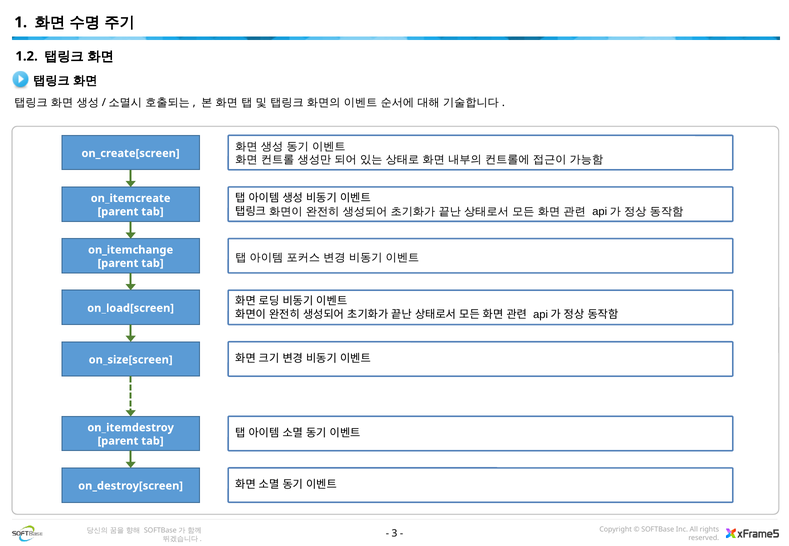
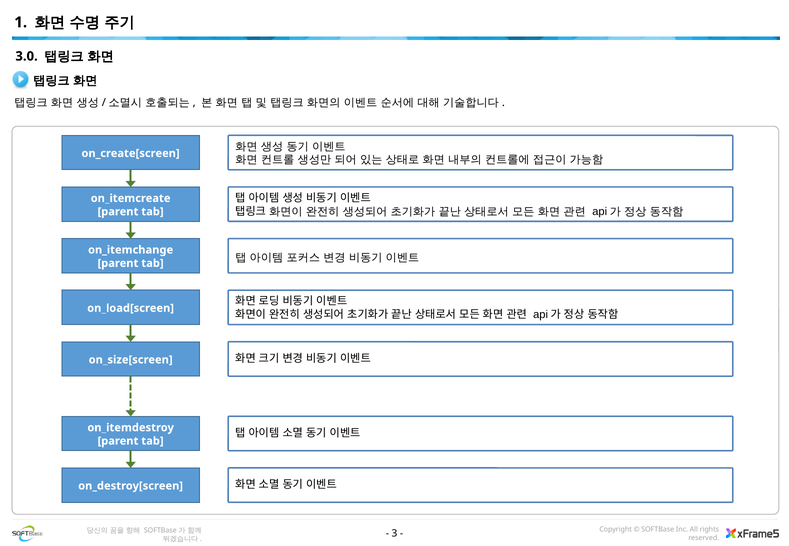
1.2: 1.2 -> 3.0 (27, 56)
